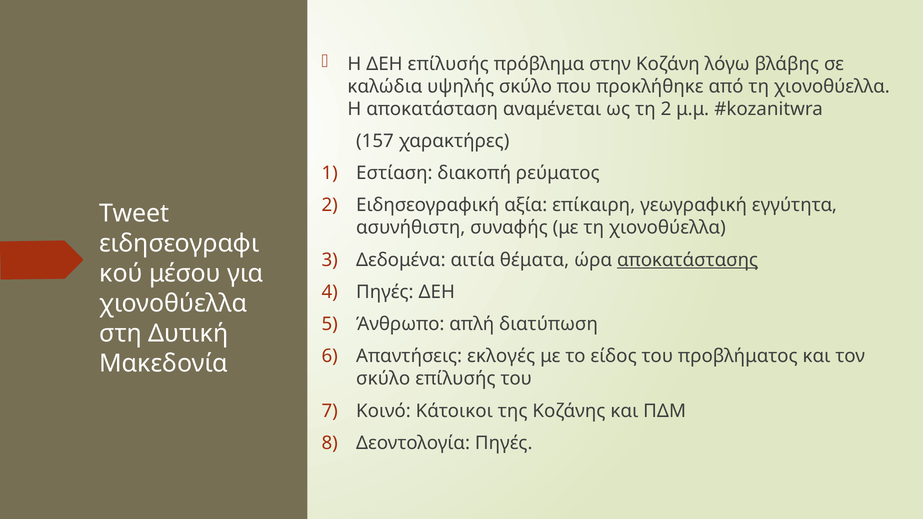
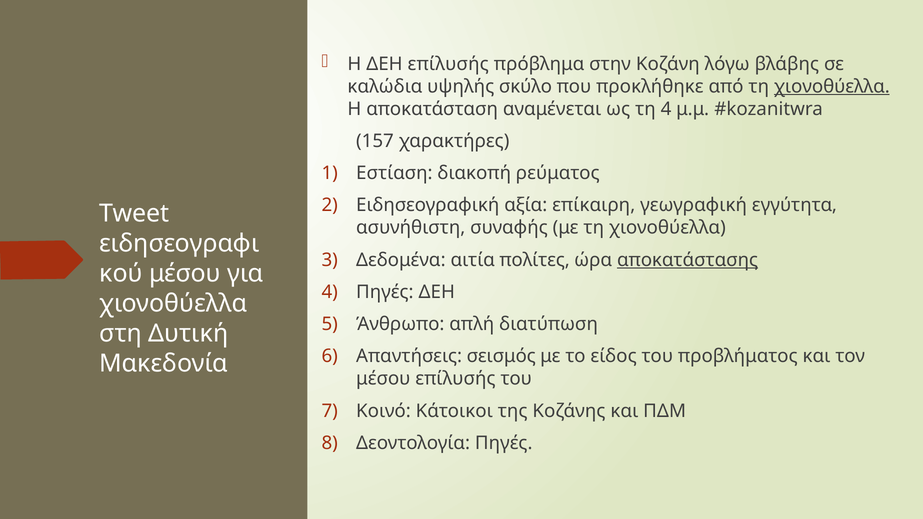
χιονοθύελλα underline: none -> present (832, 86)
τη 2: 2 -> 4 (666, 109)
θέματα: θέματα -> πολίτες (535, 260)
εκλογές: εκλογές -> σεισμός (501, 356)
σκύλο: σκύλο -> μέσου (383, 379)
